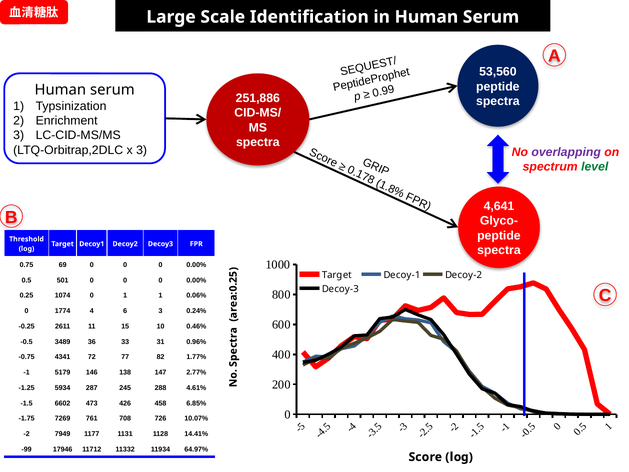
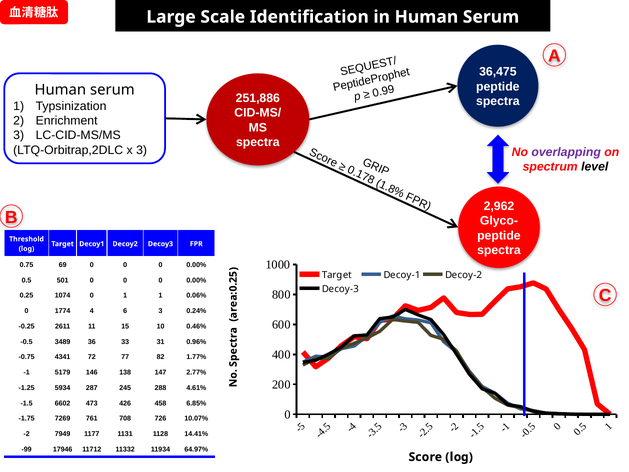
53,560: 53,560 -> 36,475 (498, 72)
level colour: green -> black (595, 167)
4,641: 4,641 -> 2,962 (499, 206)
